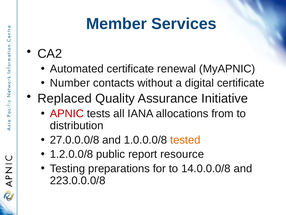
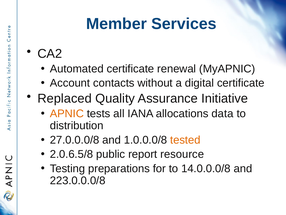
Number: Number -> Account (70, 83)
APNIC colour: red -> orange (67, 113)
from: from -> data (222, 113)
1.2.0.0/8: 1.2.0.0/8 -> 2.0.6.5/8 (72, 154)
